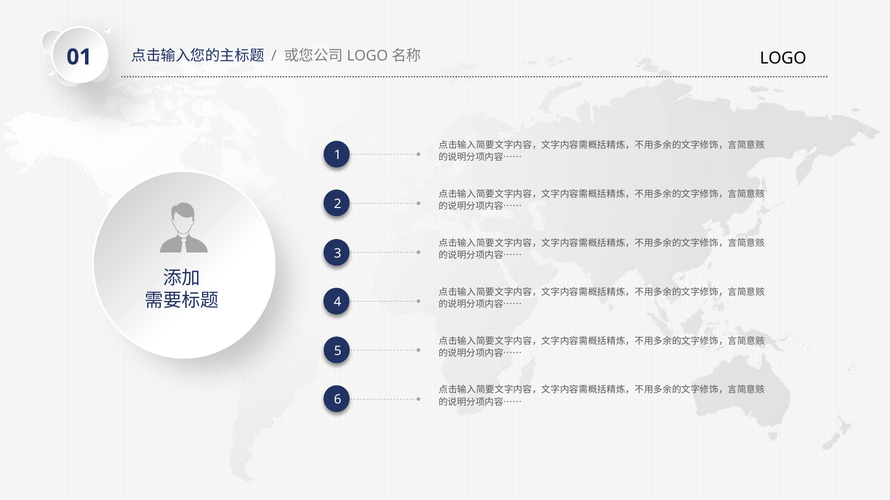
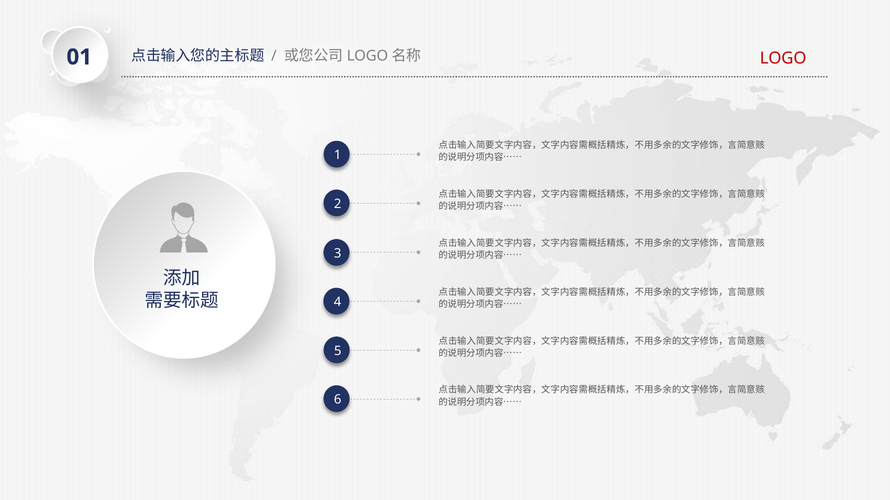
LOGO colour: black -> red (783, 59)
